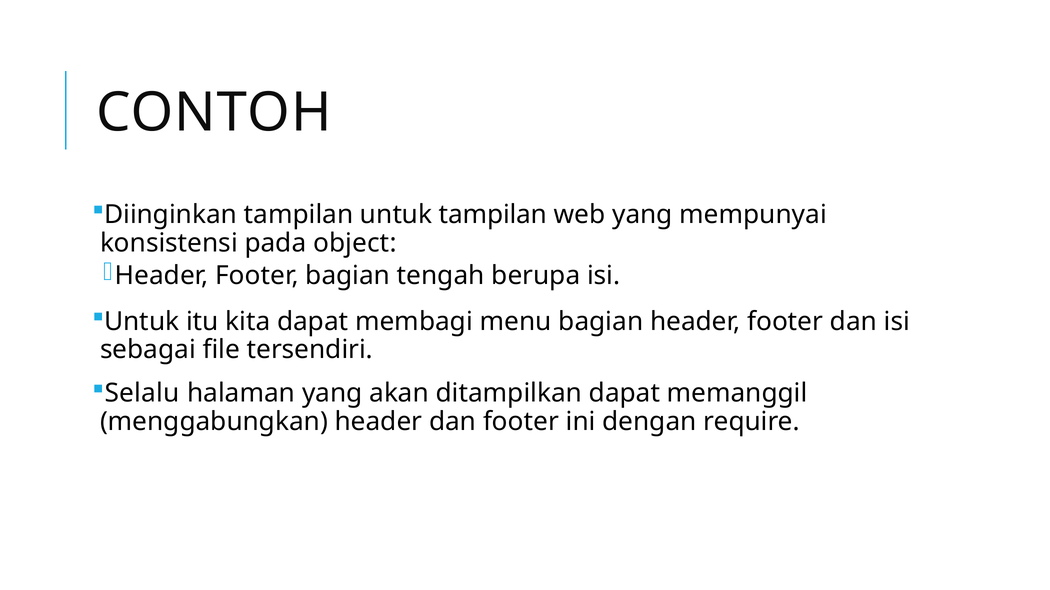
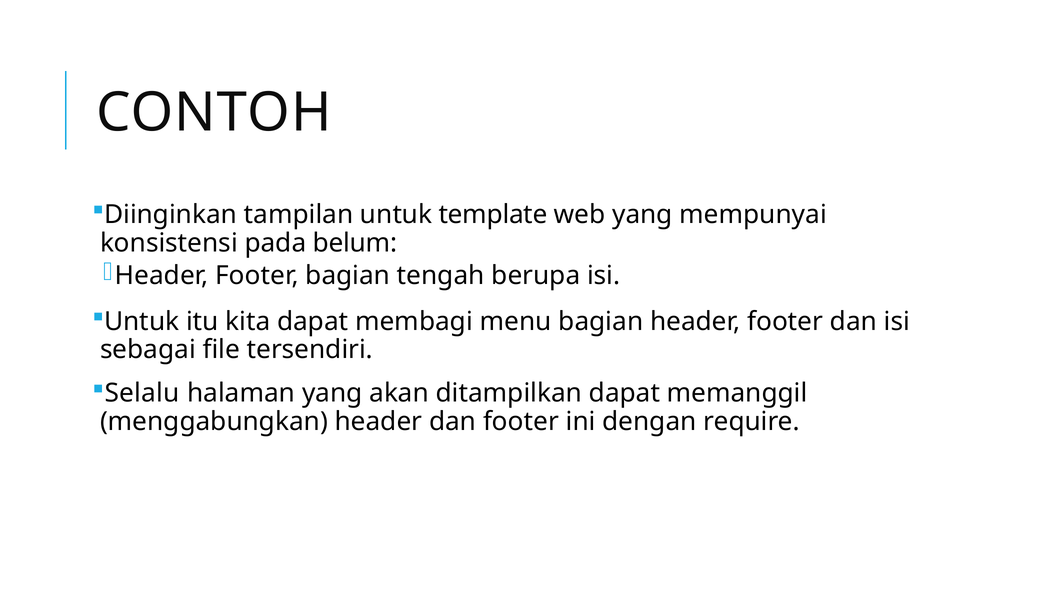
untuk tampilan: tampilan -> template (493, 215)
object: object -> belum (355, 243)
